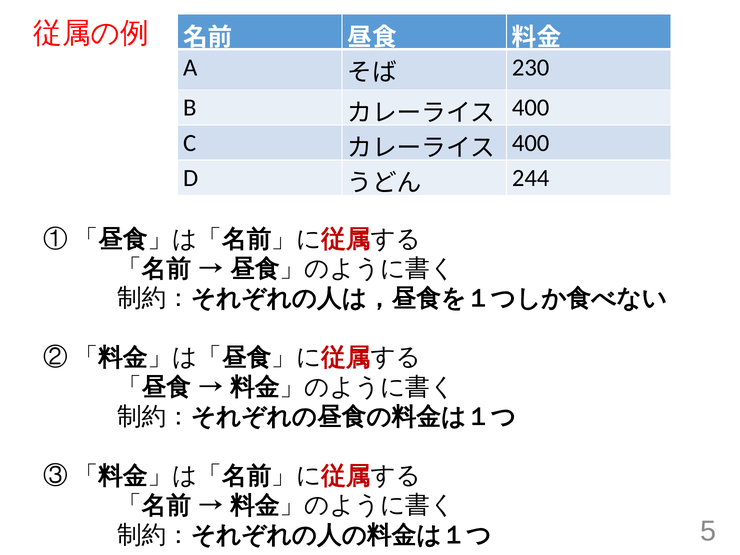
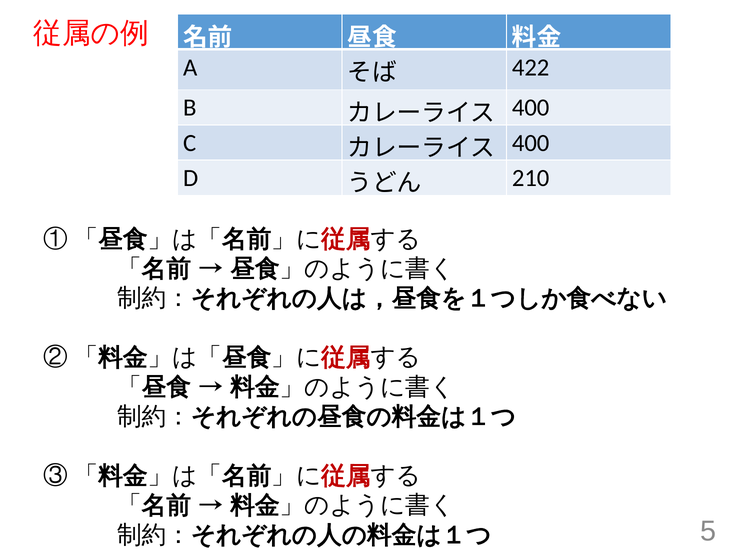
230: 230 -> 422 (531, 67)
244: 244 -> 210 (531, 178)
